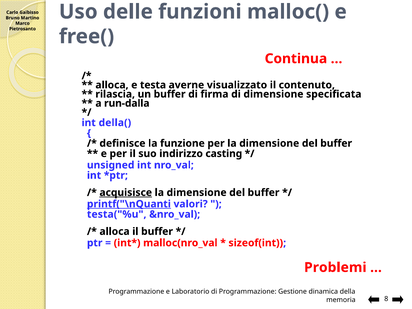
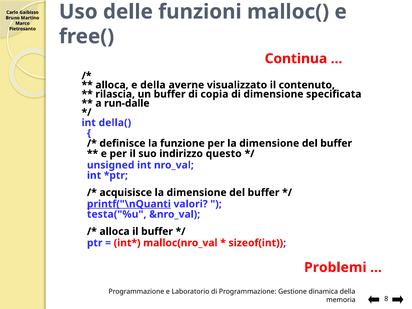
e testa: testa -> della (153, 85)
firma: firma -> copia (214, 94)
run-dalla: run-dalla -> run-dalle (127, 103)
casting: casting -> questo (224, 154)
acquisisce underline: present -> none (126, 193)
